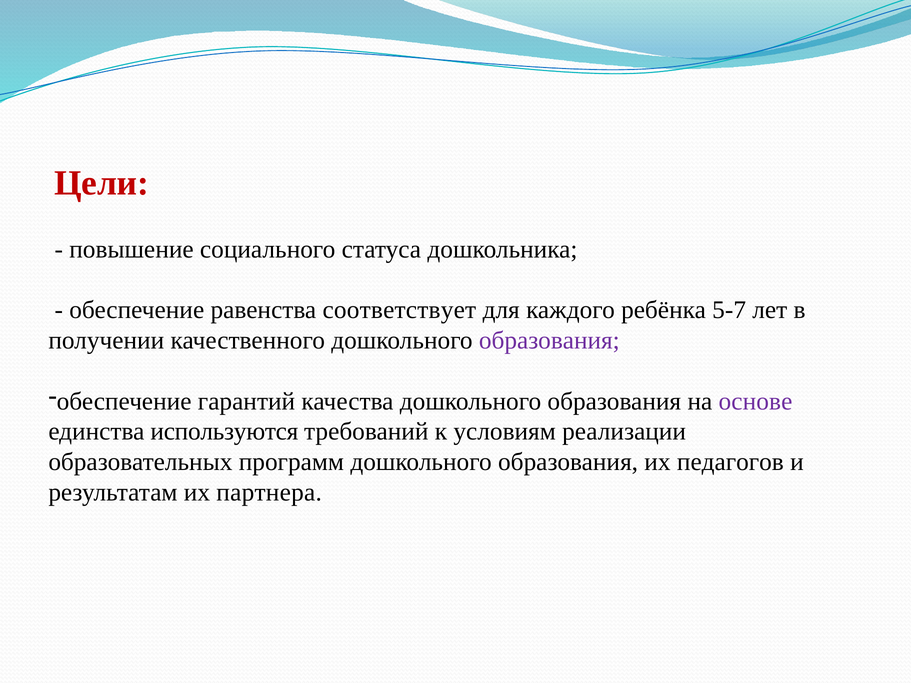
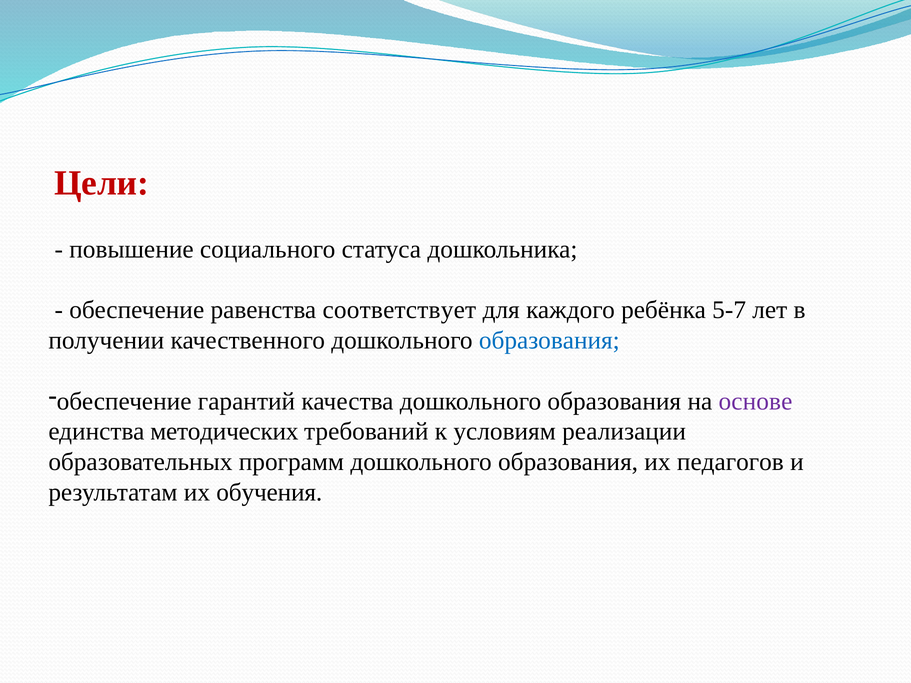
образования colour: purple -> blue (549, 341)
используются: используются -> методических (224, 432)
партнера: партнера -> обучения (269, 492)
